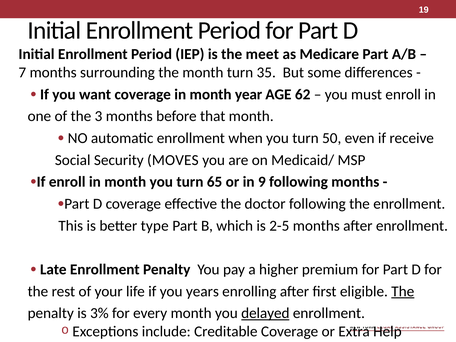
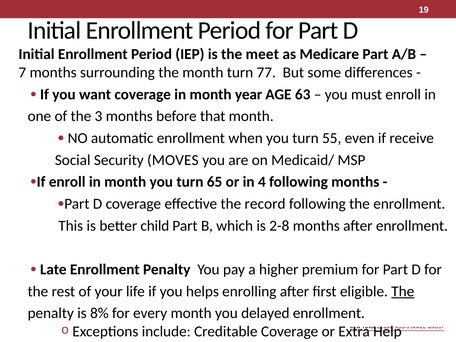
35: 35 -> 77 (266, 73)
62: 62 -> 63 (303, 94)
50: 50 -> 55 (332, 138)
9: 9 -> 4 (262, 182)
doctor: doctor -> record (265, 204)
type: type -> child (155, 226)
2-5: 2-5 -> 2-8 (279, 226)
years: years -> helps (202, 291)
3%: 3% -> 8% (99, 313)
delayed underline: present -> none (265, 313)
